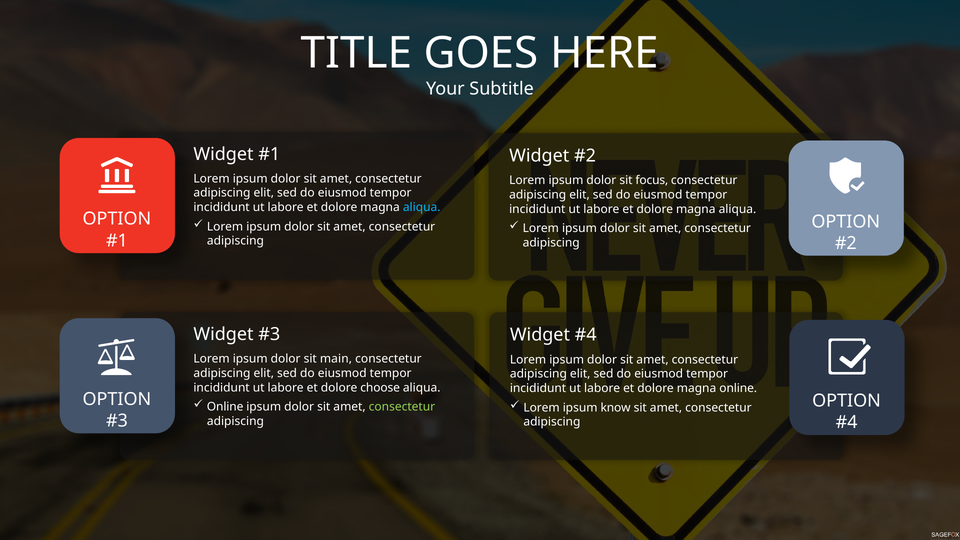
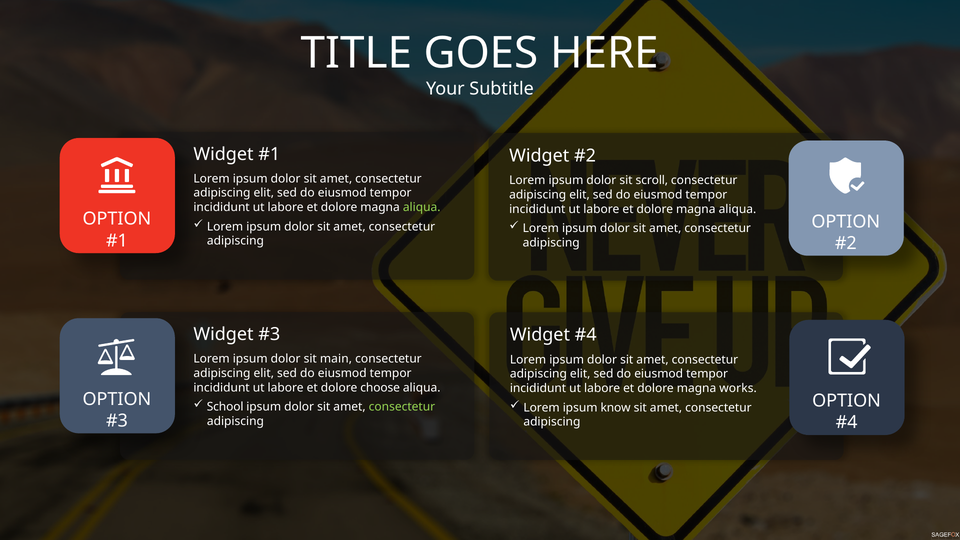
focus: focus -> scroll (652, 180)
aliqua colour: light blue -> light green (422, 207)
magna online: online -> works (738, 388)
Online: Online -> School (225, 407)
